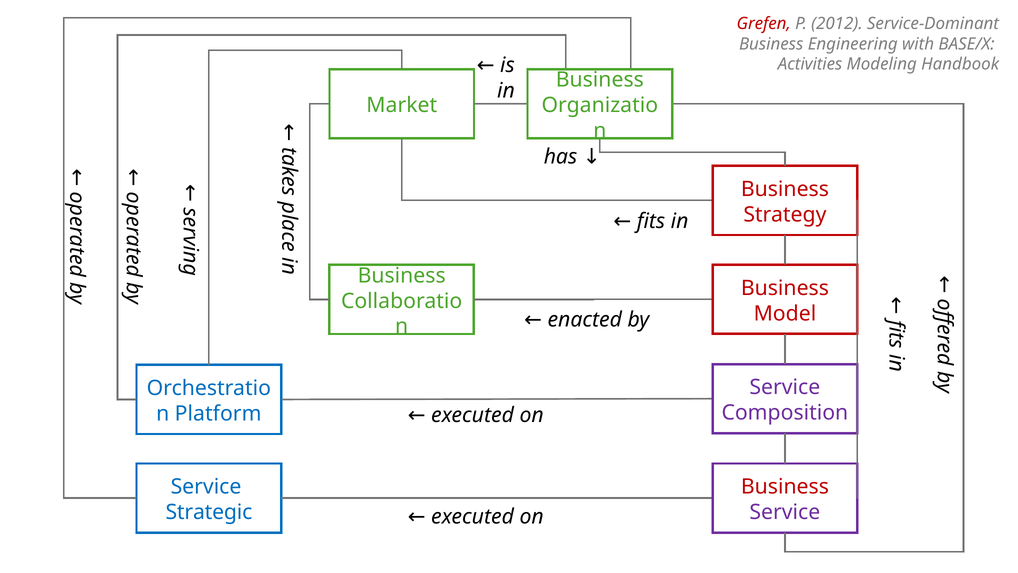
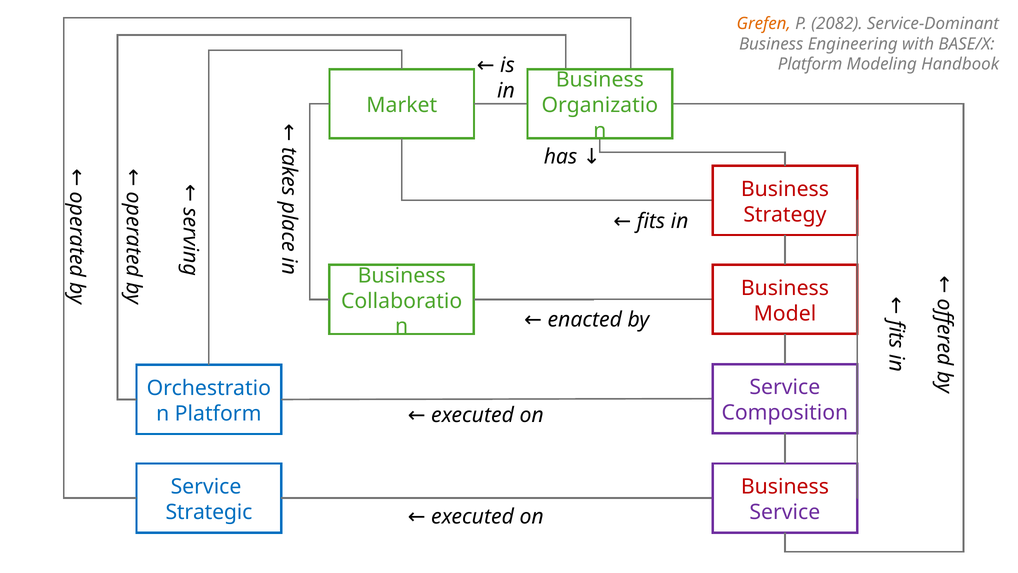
Grefen colour: red -> orange (764, 24)
2012: 2012 -> 2082 (837, 24)
Activities: Activities -> Platform (810, 64)
